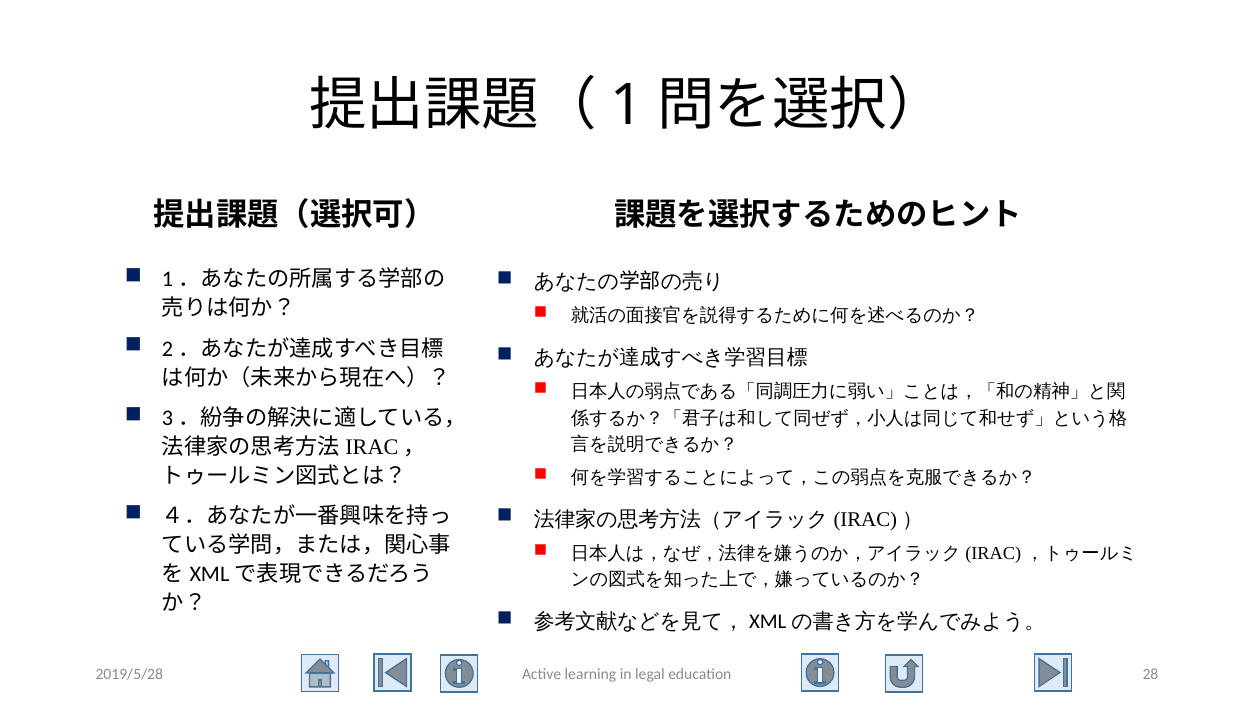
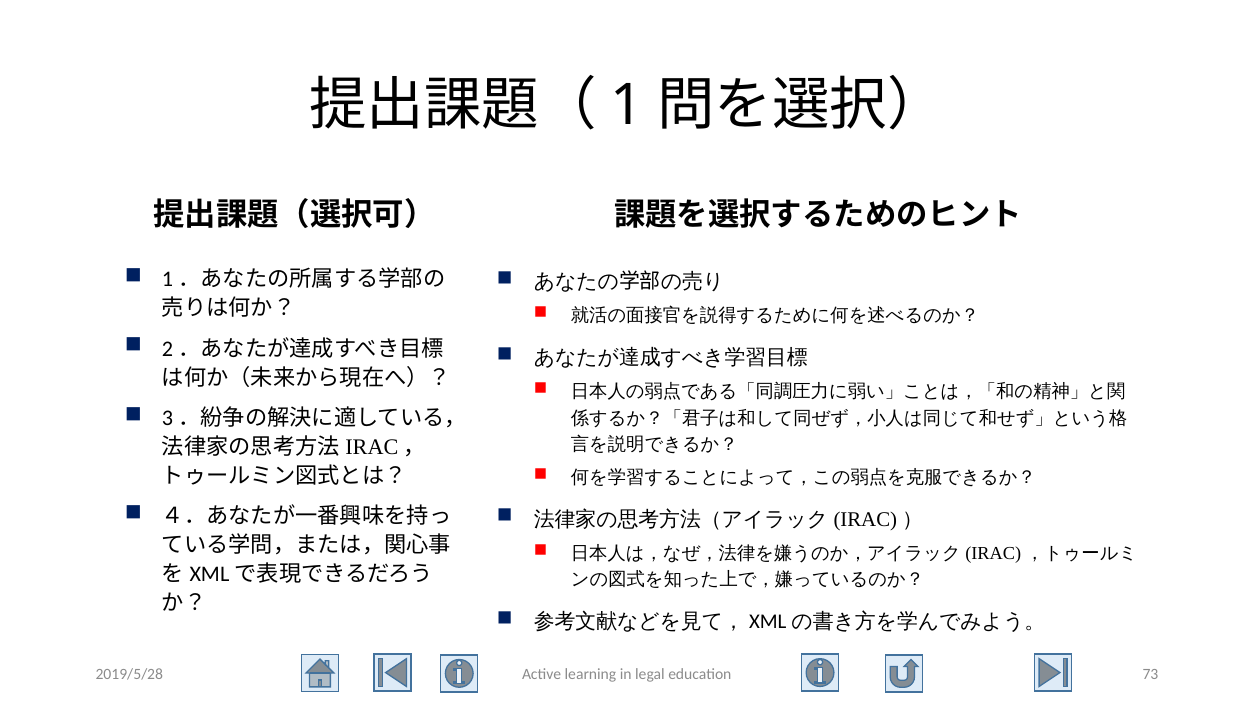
28: 28 -> 73 (1150, 673)
